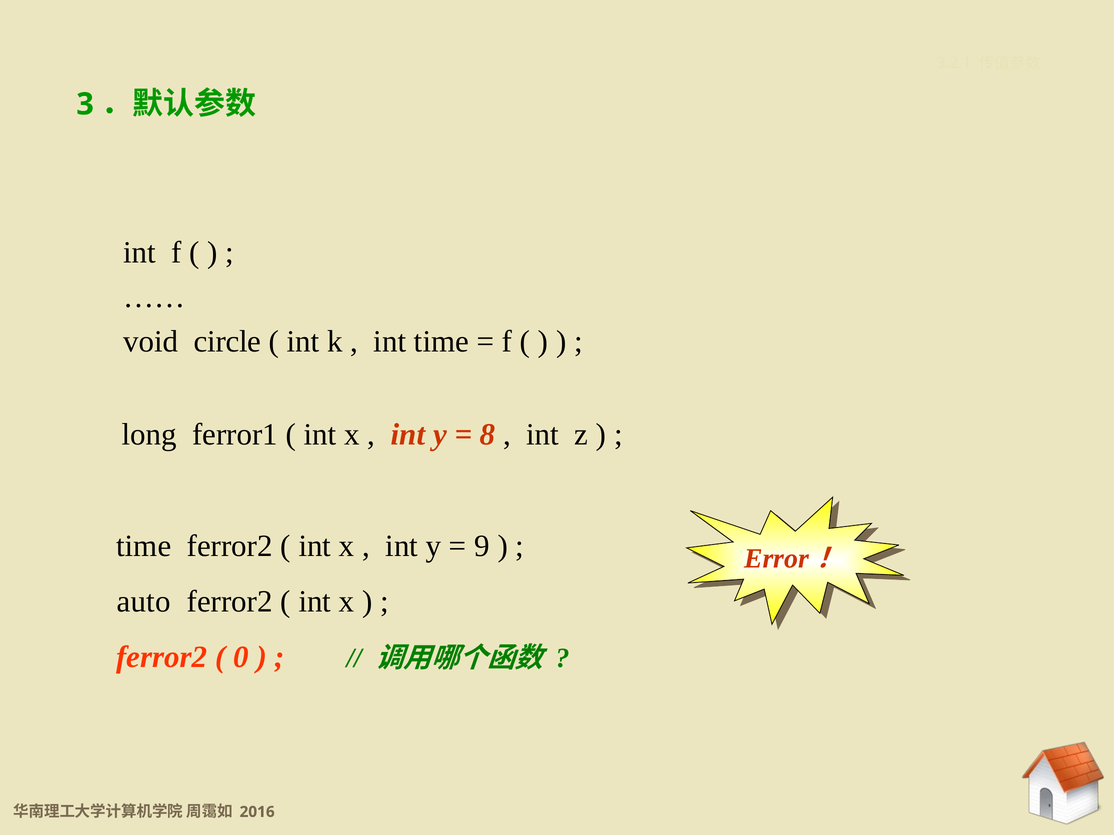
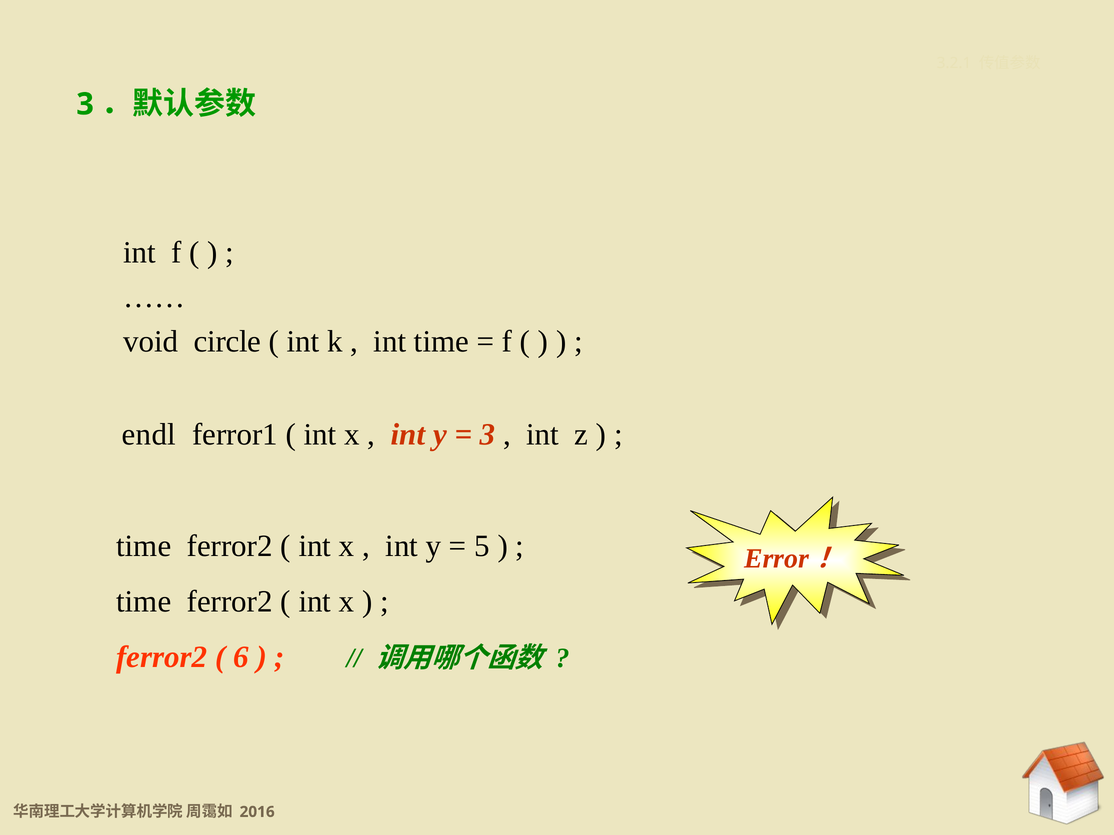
long: long -> endl (149, 435)
8: 8 -> 3 (488, 435)
9: 9 -> 5 (482, 546)
auto: auto -> time (144, 602)
0: 0 -> 6 (241, 658)
